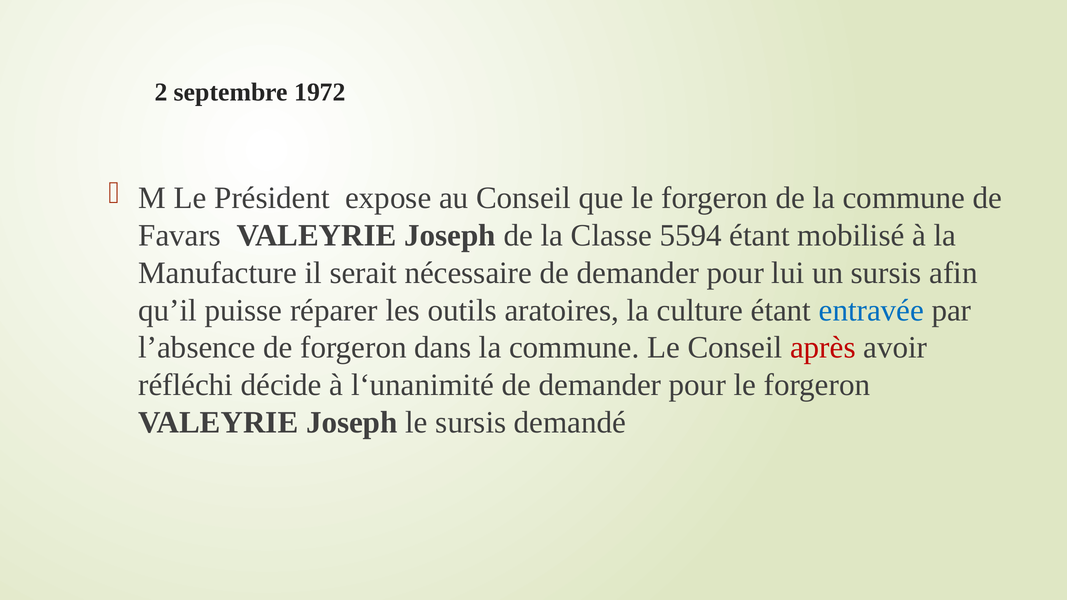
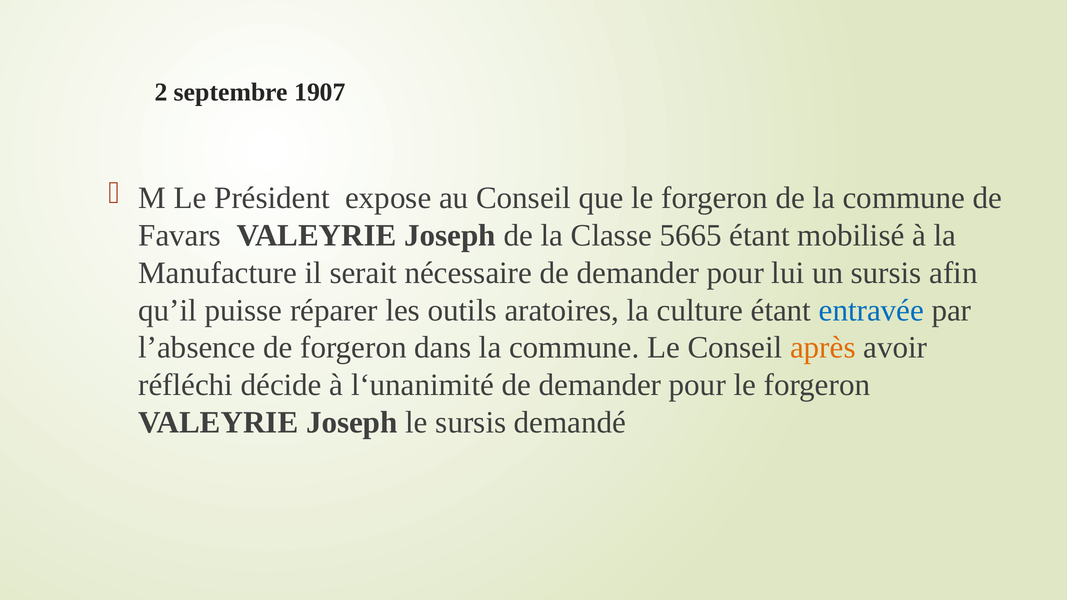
1972: 1972 -> 1907 (320, 92)
5594: 5594 -> 5665 (691, 236)
après colour: red -> orange (823, 348)
